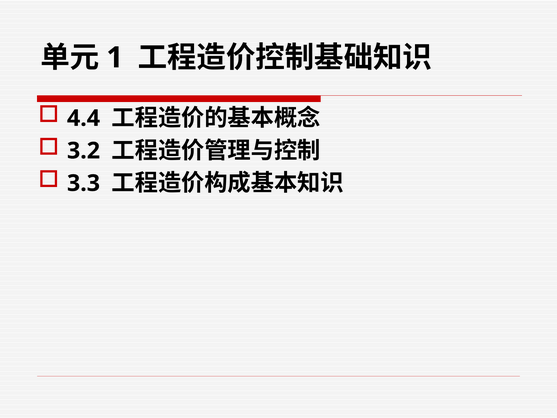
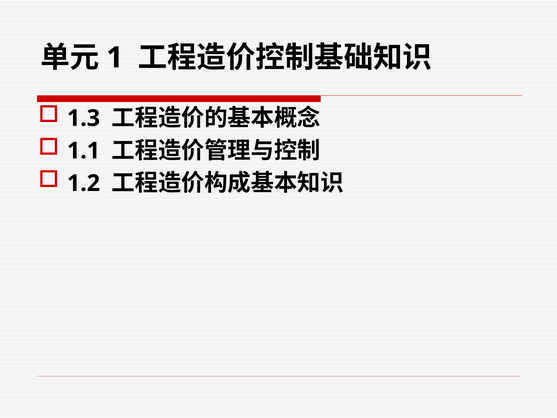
4.4: 4.4 -> 1.3 (84, 118)
3.2: 3.2 -> 1.1 (84, 151)
3.3: 3.3 -> 1.2 (84, 183)
